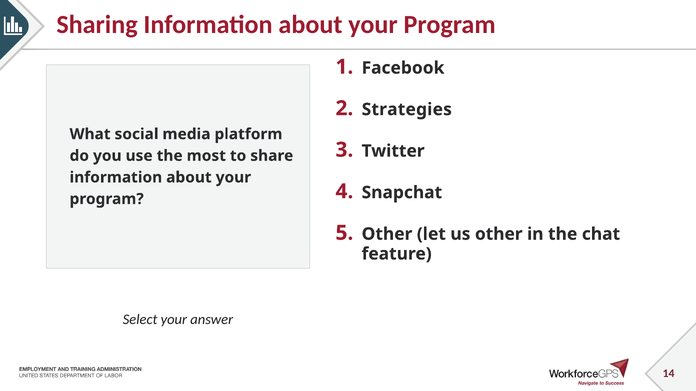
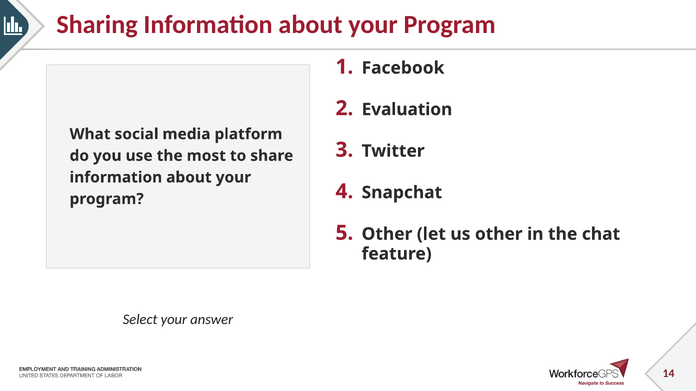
Strategies: Strategies -> Evaluation (407, 110)
